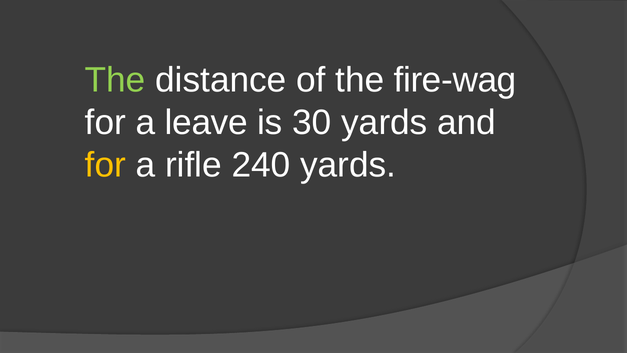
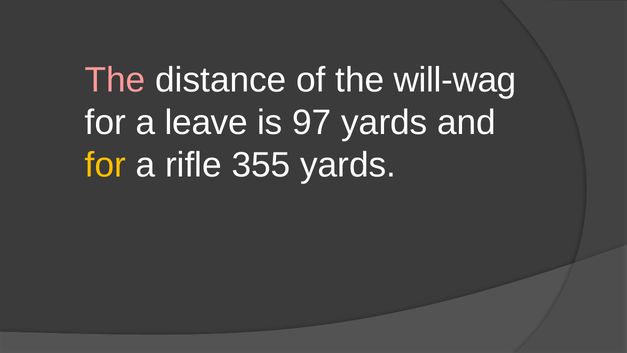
The colour: light green -> pink (115, 80)
fire-wag: fire-wag -> will-wag (455, 80)
30: 30 -> 97 (312, 122)
240: 240 -> 355 (261, 165)
